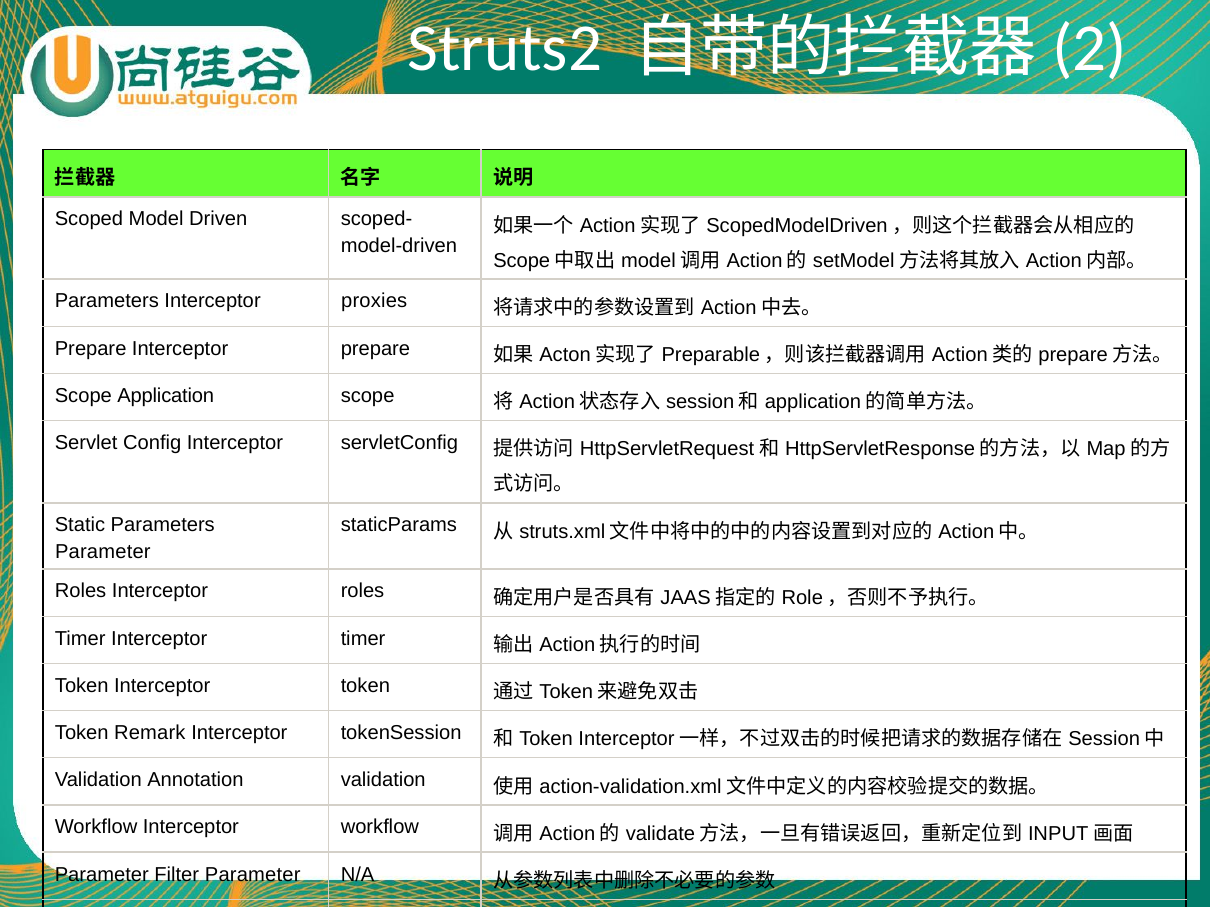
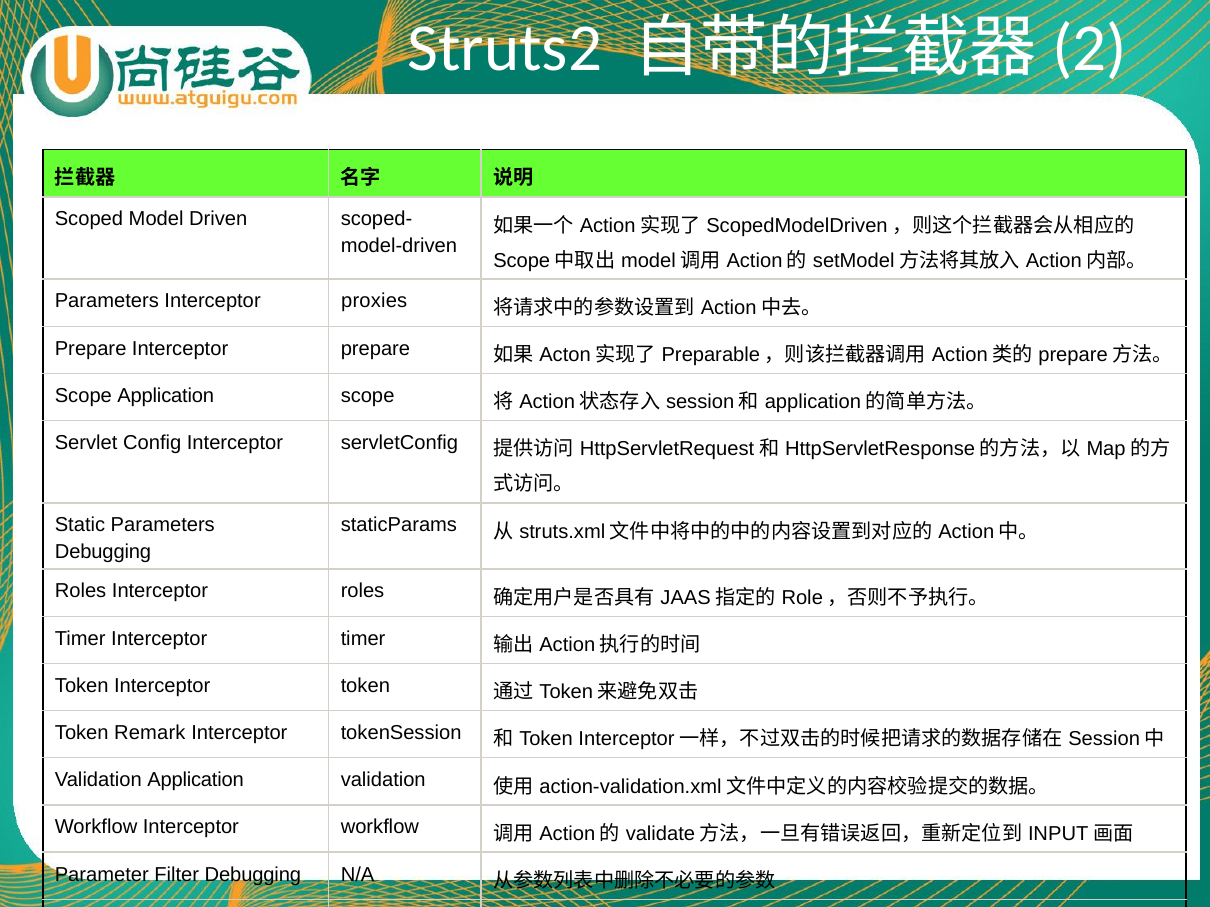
Parameter: Parameter -> Debugging (103, 552)
Validation Annotation: Annotation -> Application (196, 780)
Filter Parameter: Parameter -> Debugging (253, 875)
